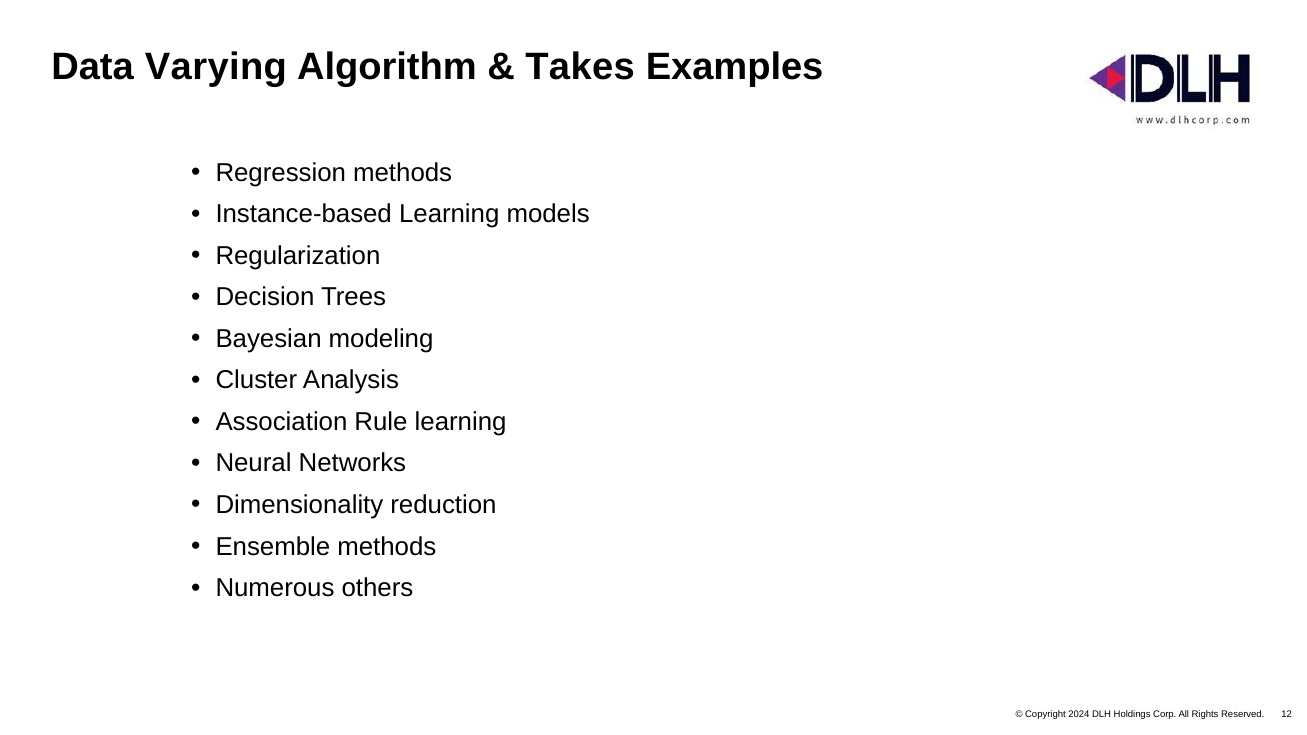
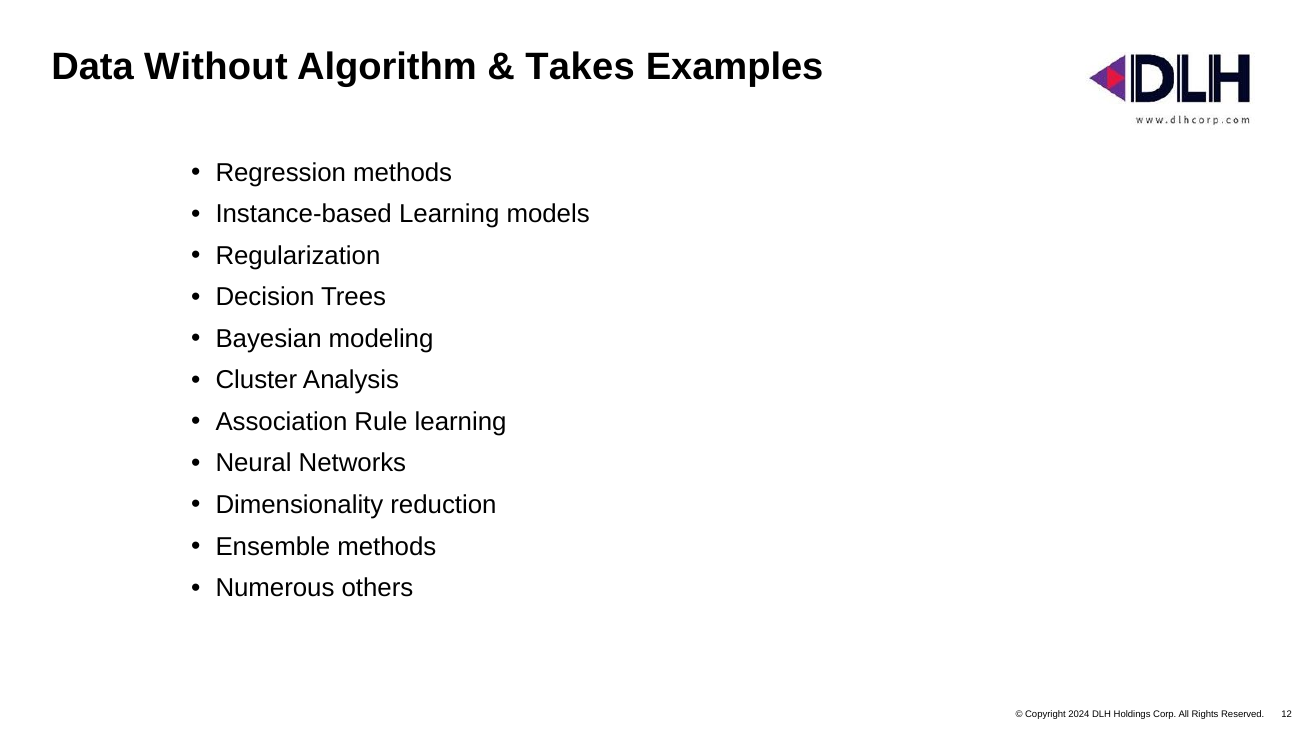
Varying: Varying -> Without (216, 67)
